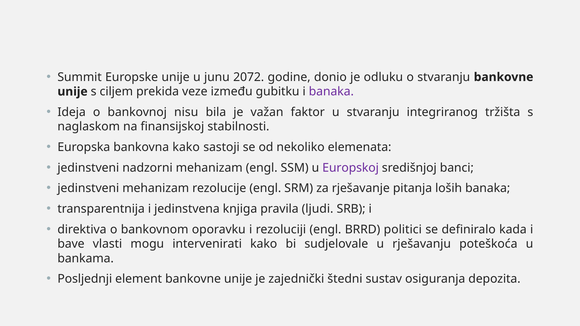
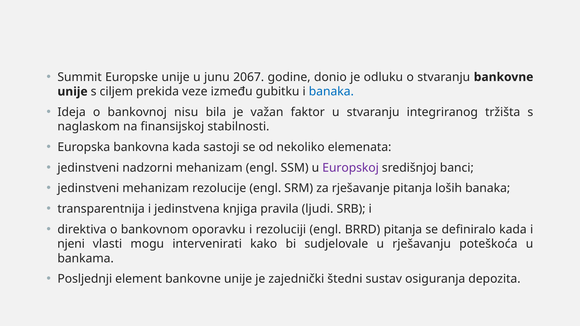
2072: 2072 -> 2067 (249, 77)
banaka colour: purple -> blue (331, 92)
bankovna kako: kako -> kada (186, 147)
BRRD politici: politici -> pitanja (403, 230)
bave: bave -> njeni (71, 244)
